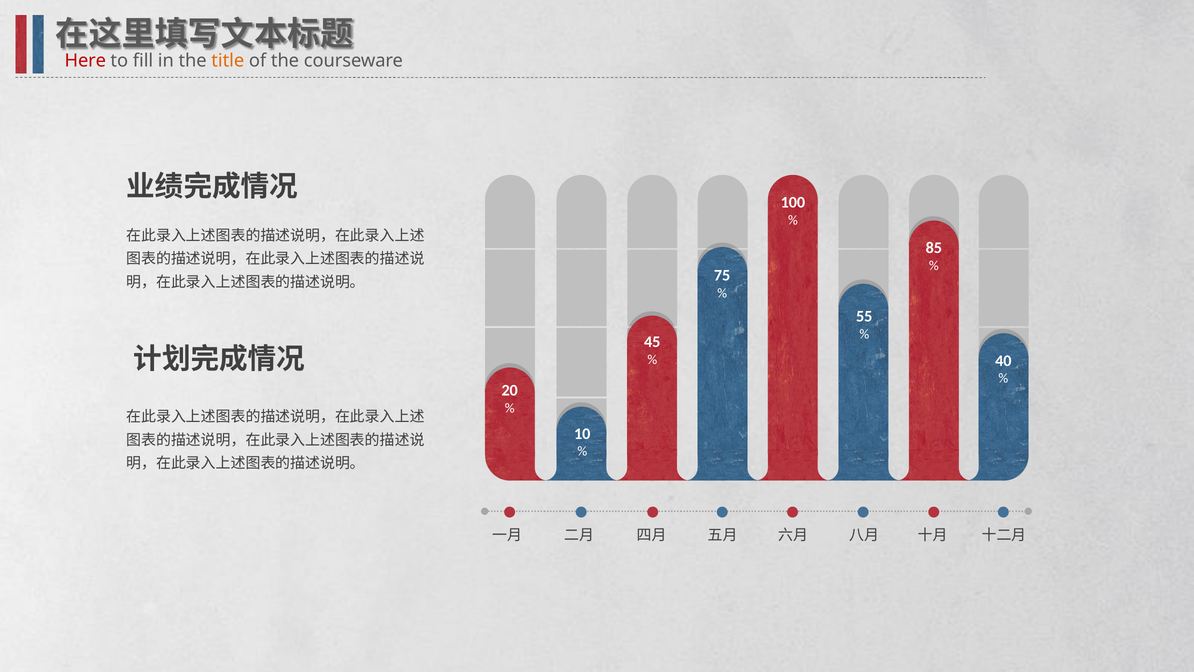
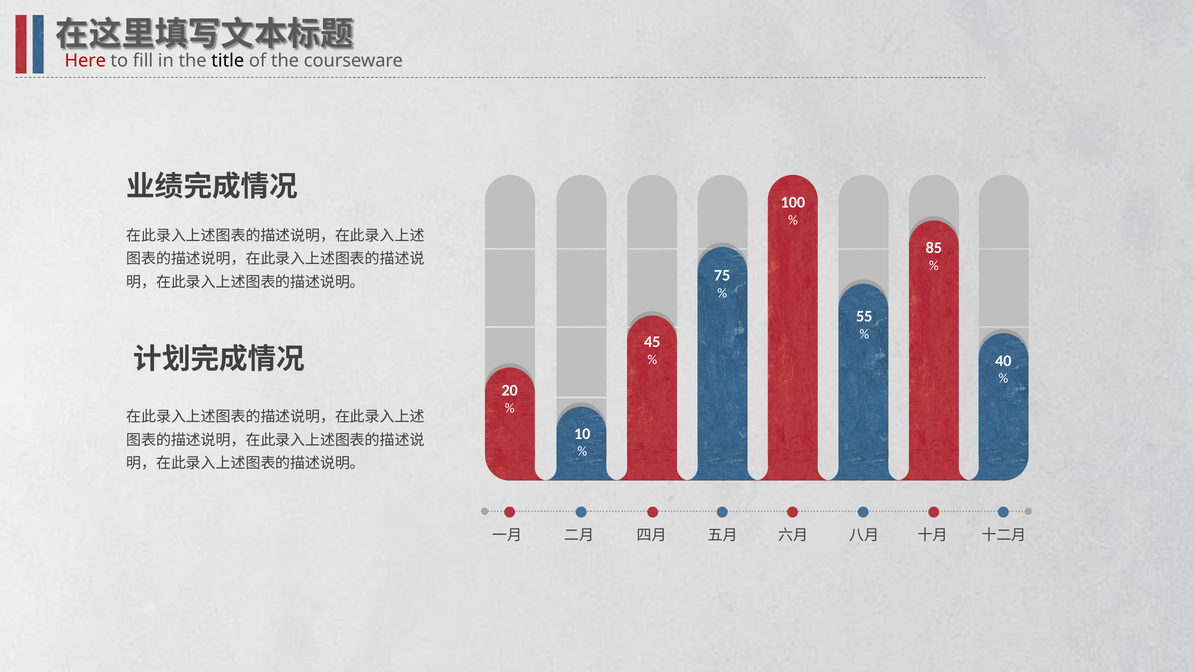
title colour: orange -> black (228, 60)
